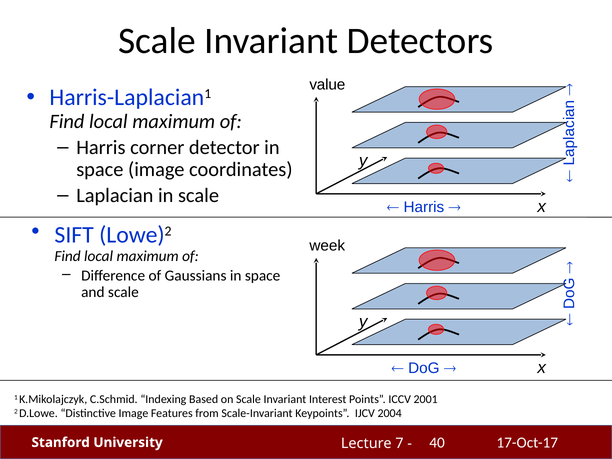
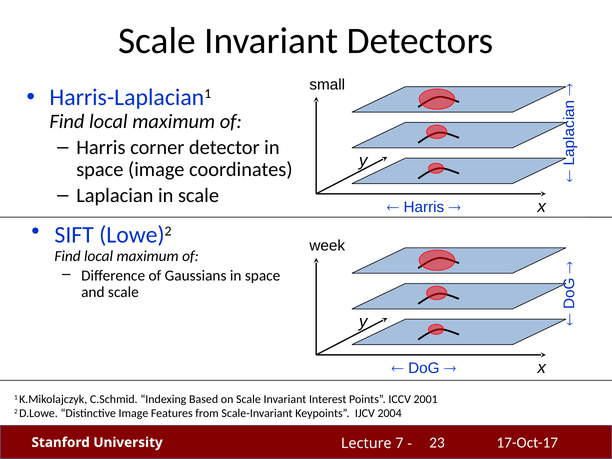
value: value -> small (327, 85)
40: 40 -> 23 (437, 443)
